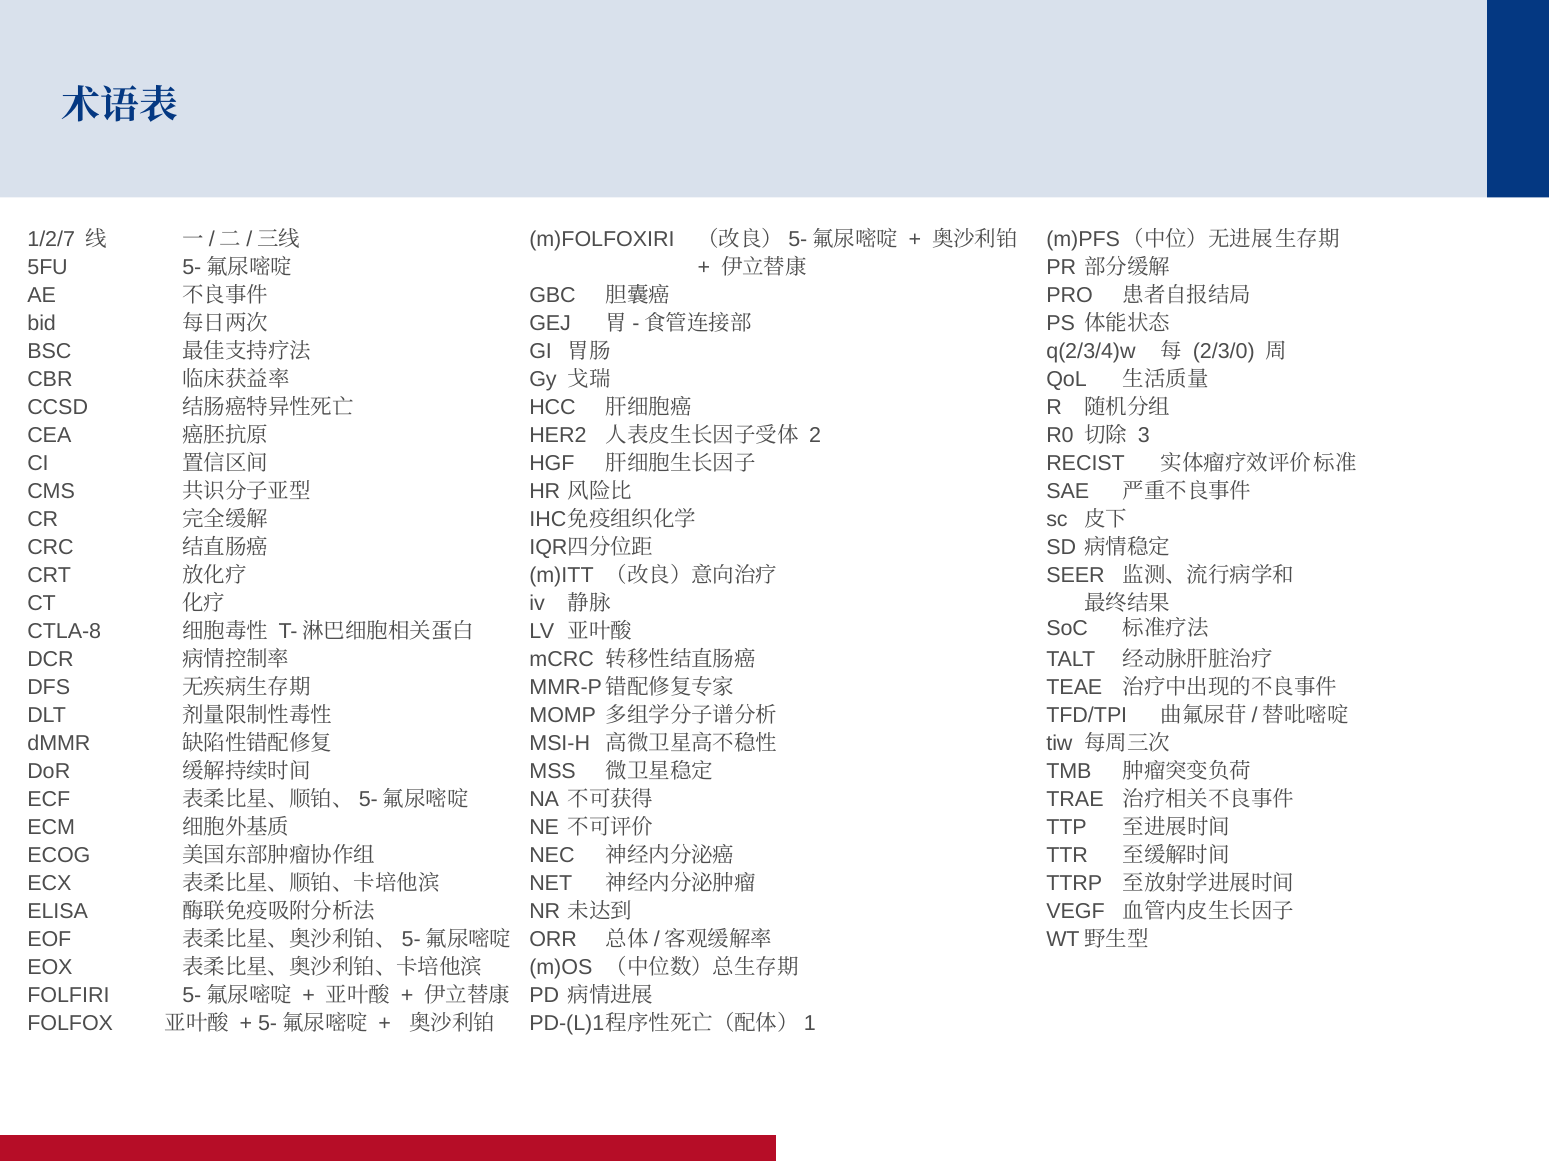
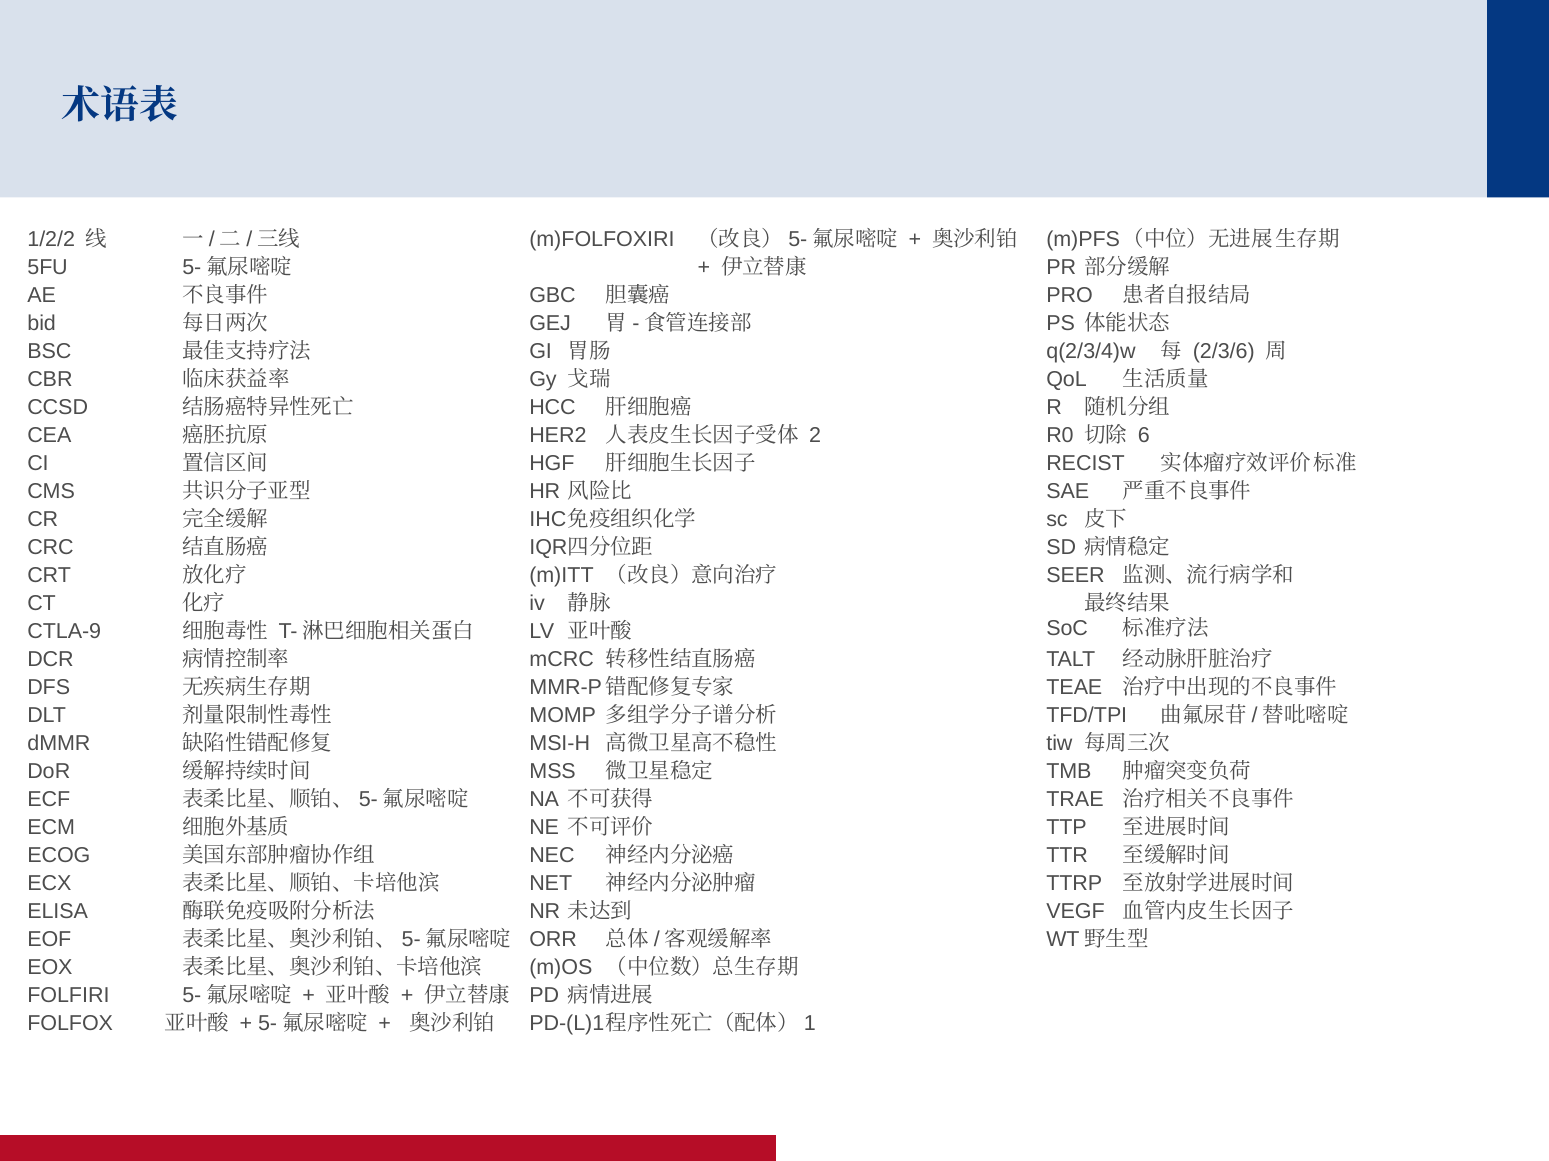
1/2/7: 1/2/7 -> 1/2/2 (51, 240)
2/3/0: 2/3/0 -> 2/3/6 (1224, 352)
3: 3 -> 6 (1144, 436)
CTLA-8: CTLA-8 -> CTLA-9 (64, 632)
